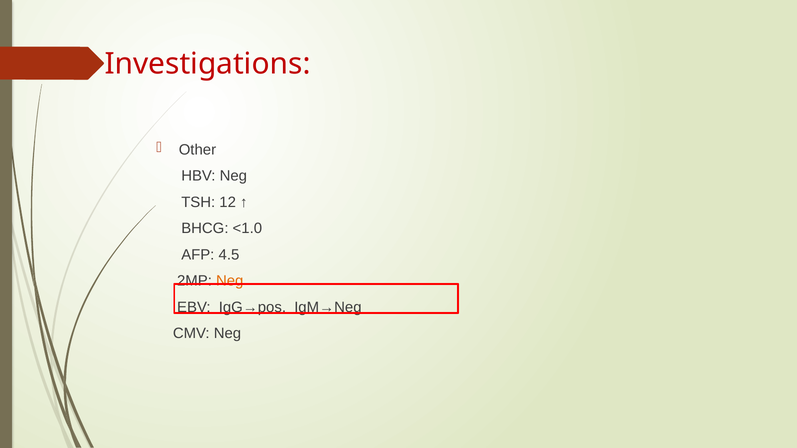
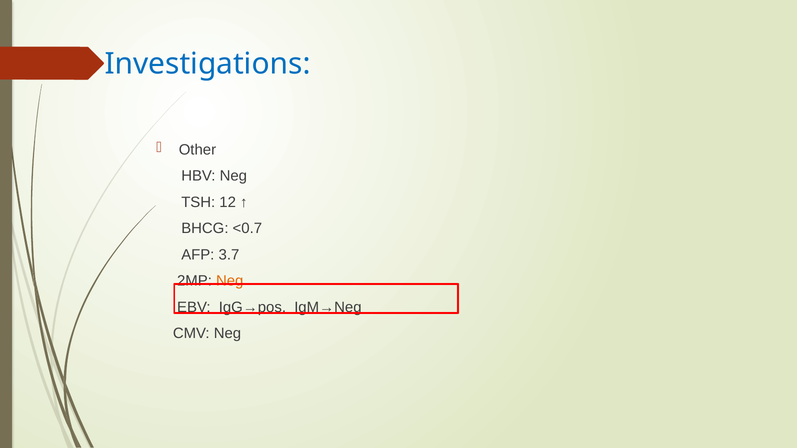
Investigations colour: red -> blue (208, 64)
<1.0: <1.0 -> <0.7 (247, 229)
4.5: 4.5 -> 3.7 (229, 255)
